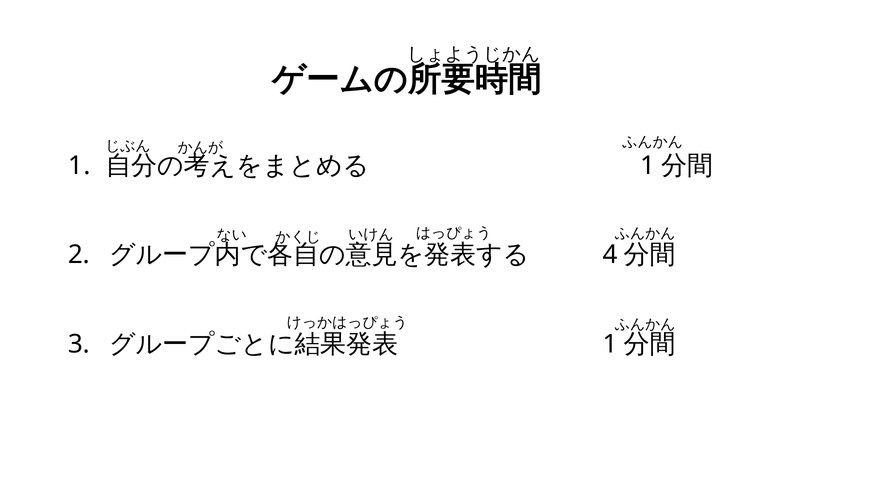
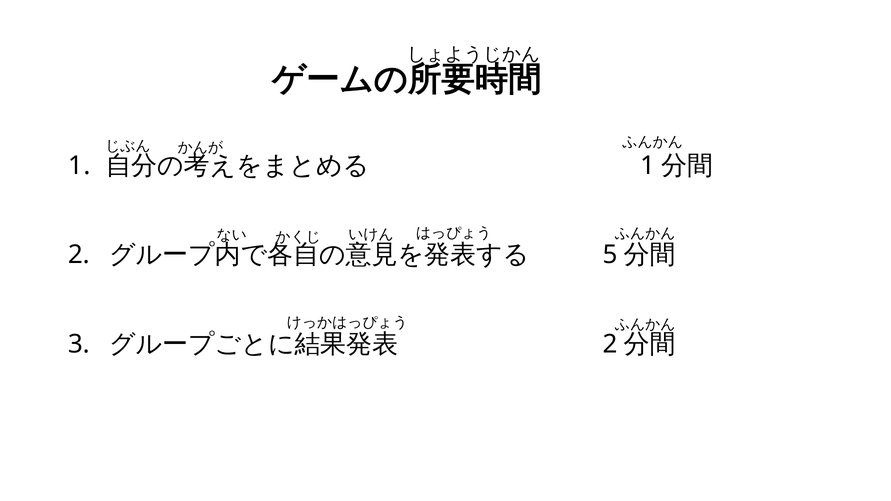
4: 4 -> 5 (610, 255)
1: 1 -> 2 (610, 344)
